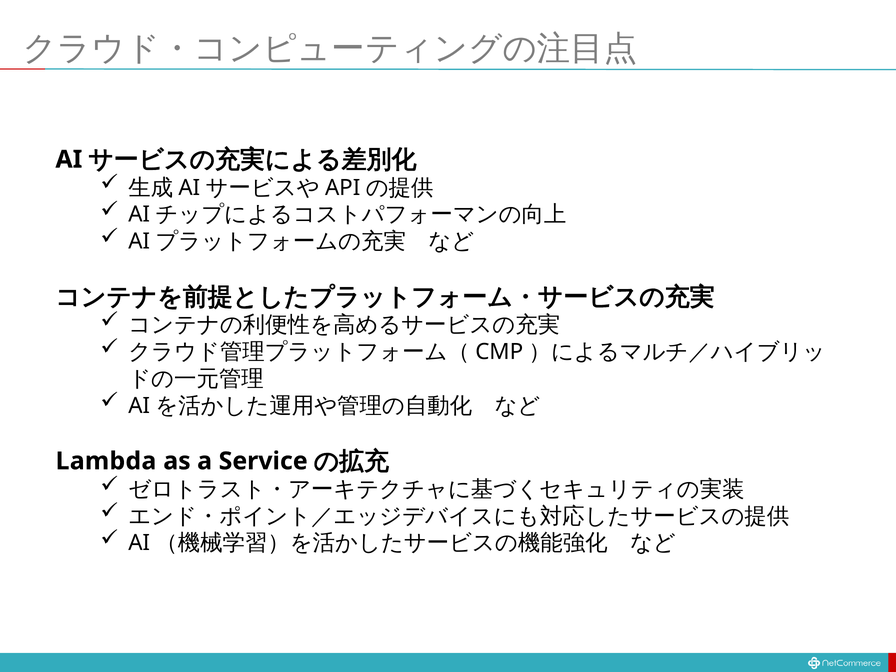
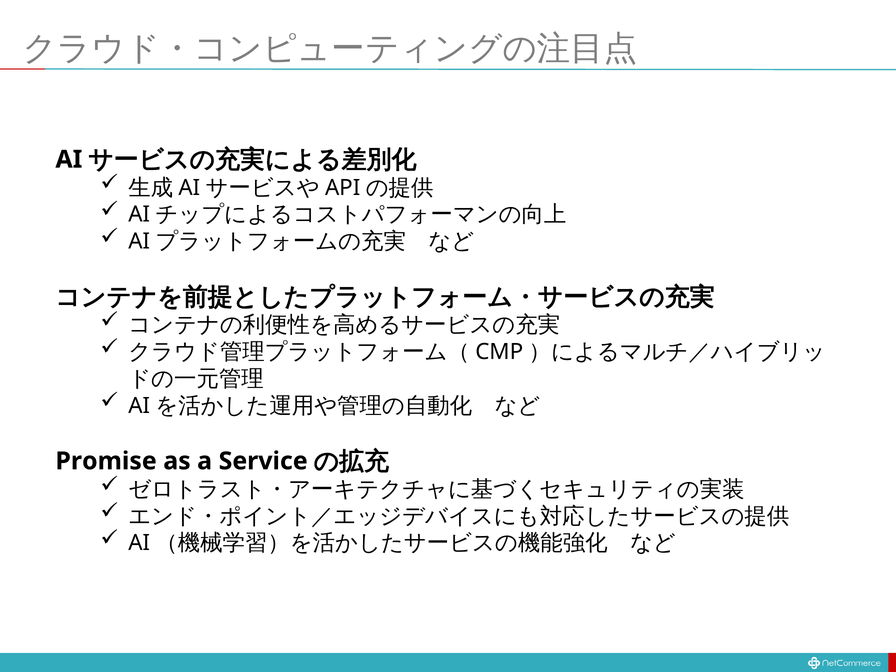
Lambda: Lambda -> Promise (106, 461)
